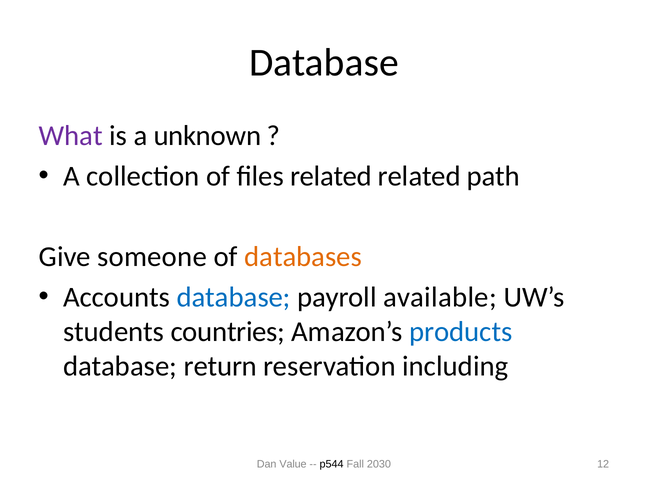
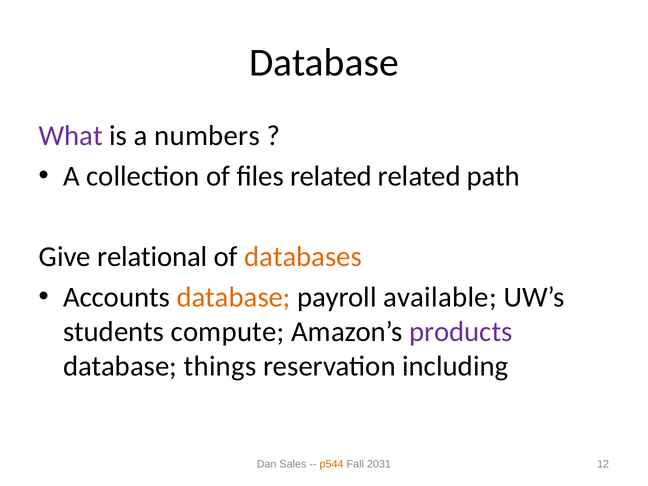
unknown: unknown -> numbers (207, 136)
someone: someone -> relational (152, 257)
database colour: blue -> orange (234, 297)
countries: countries -> compute (228, 332)
products colour: blue -> purple (461, 332)
return: return -> things (220, 366)
Value: Value -> Sales (293, 464)
p544 colour: black -> orange (332, 464)
2030: 2030 -> 2031 (379, 464)
